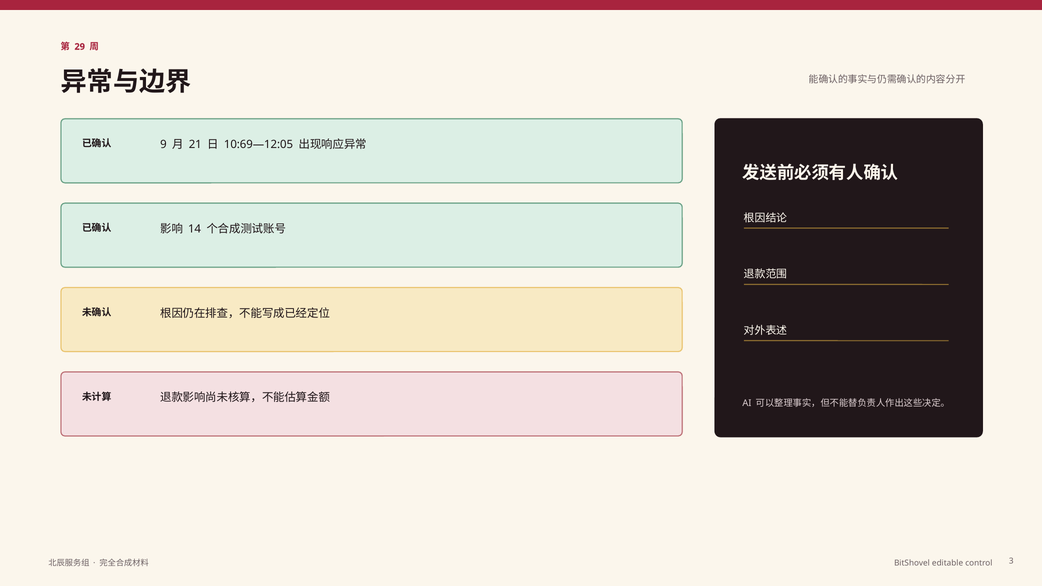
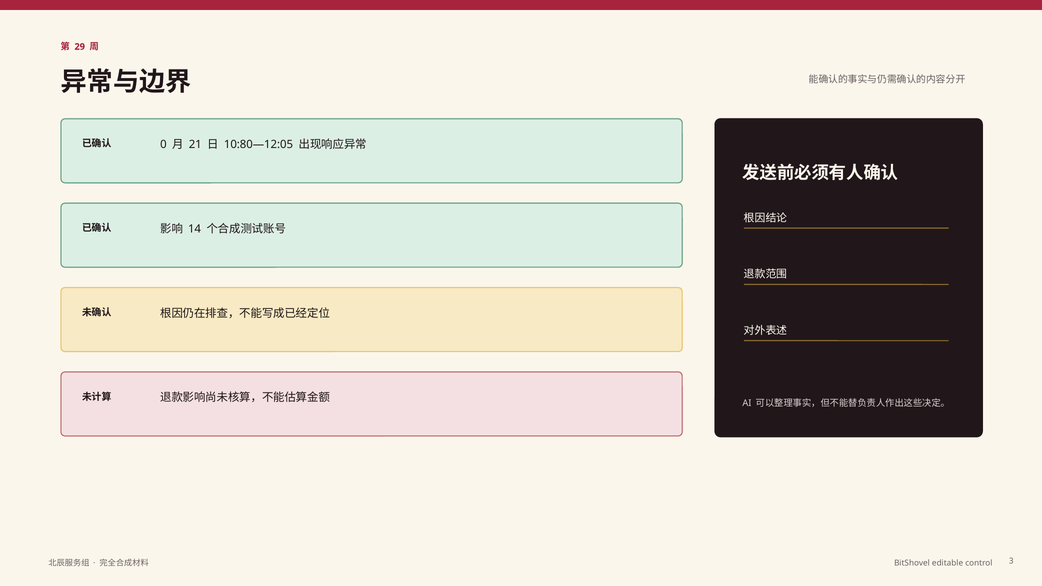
9: 9 -> 0 (163, 145)
10:69—12:05: 10:69—12:05 -> 10:80—12:05 (258, 145)
